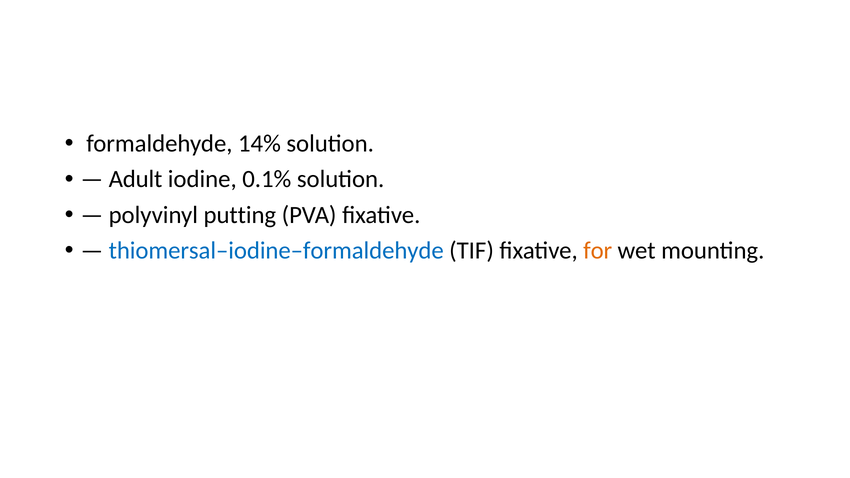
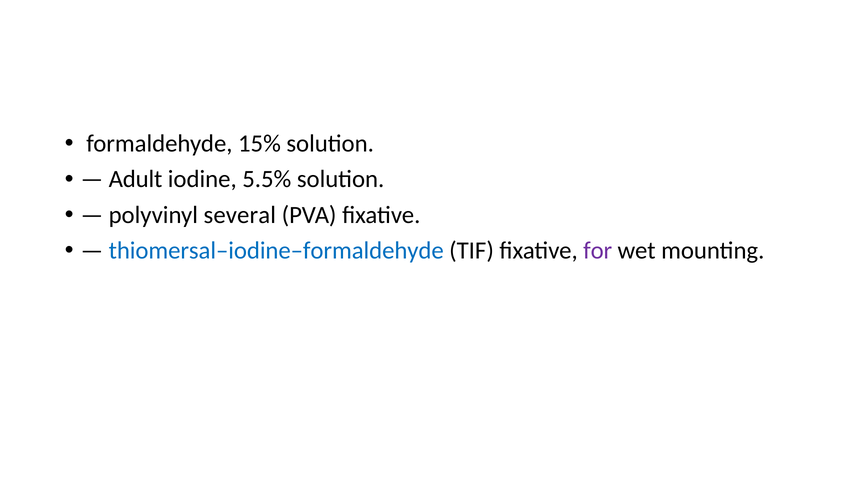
14%: 14% -> 15% (259, 144)
0.1%: 0.1% -> 5.5% (267, 179)
putting: putting -> several (240, 215)
for colour: orange -> purple (598, 251)
